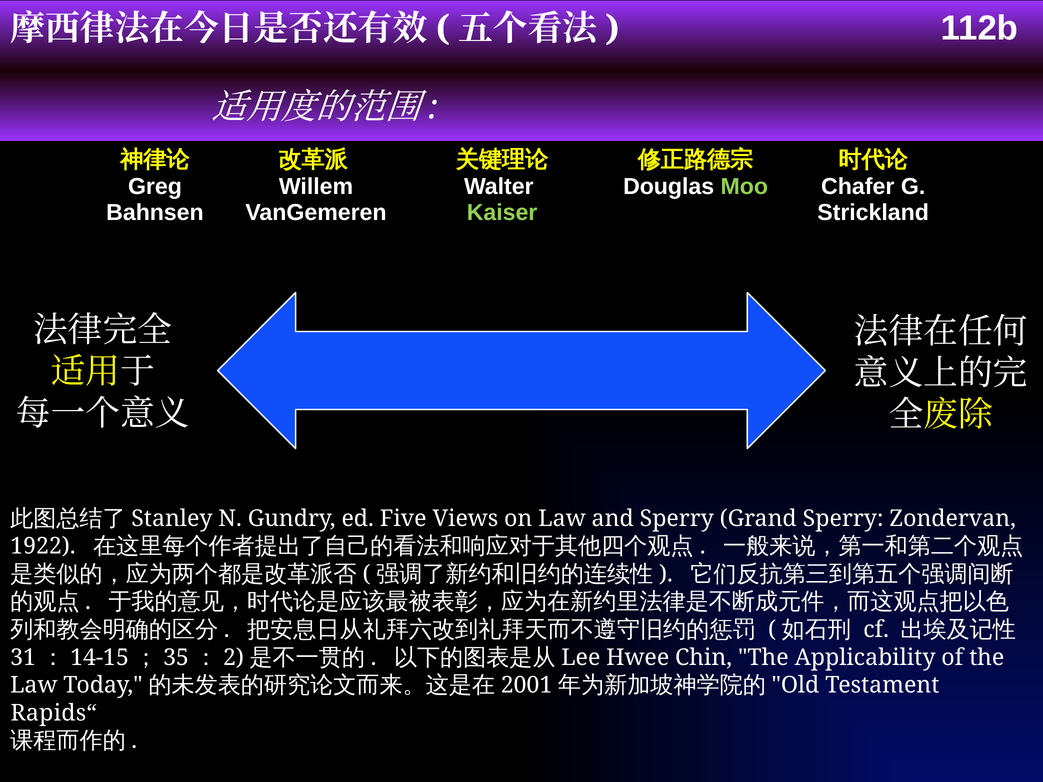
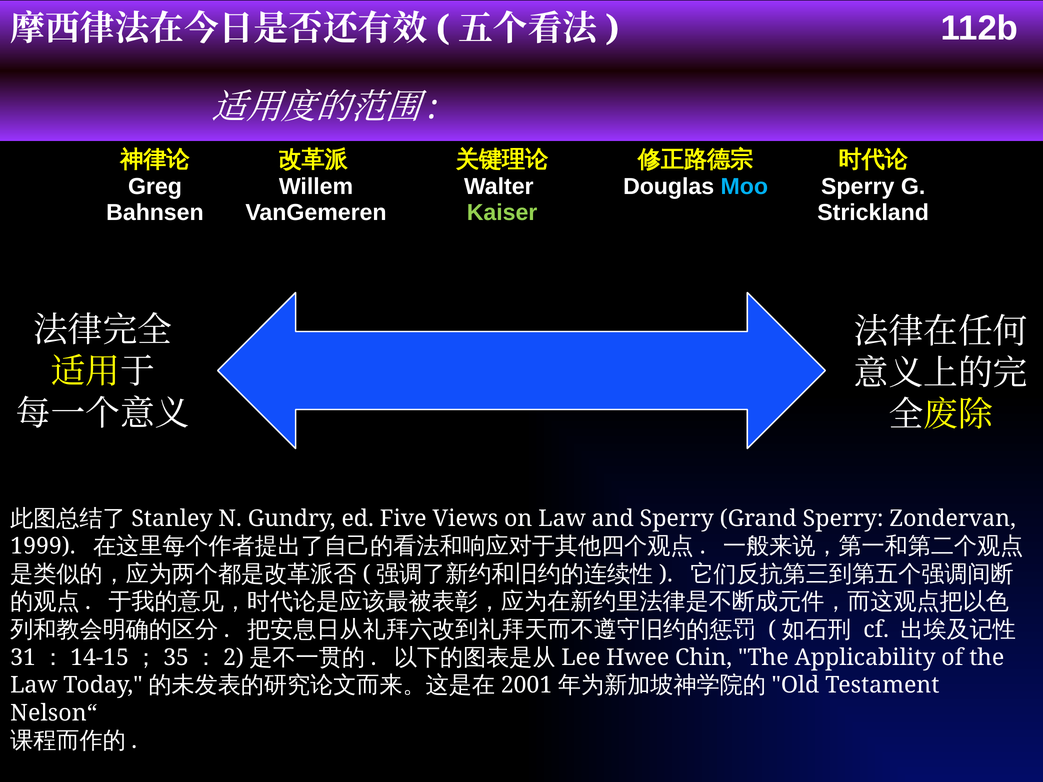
Moo colour: light green -> light blue (744, 187)
Chafer: Chafer -> Sperry (858, 187)
1922: 1922 -> 1999 (43, 546)
Rapids“: Rapids“ -> Nelson“ (54, 713)
